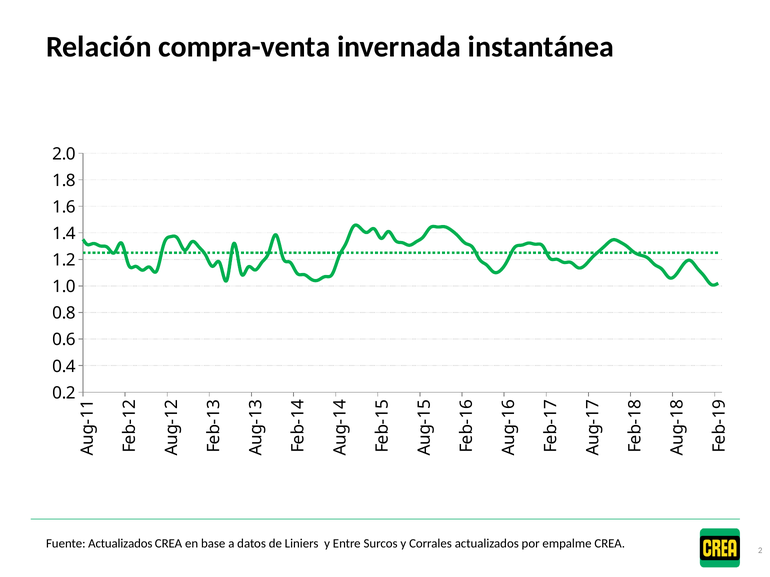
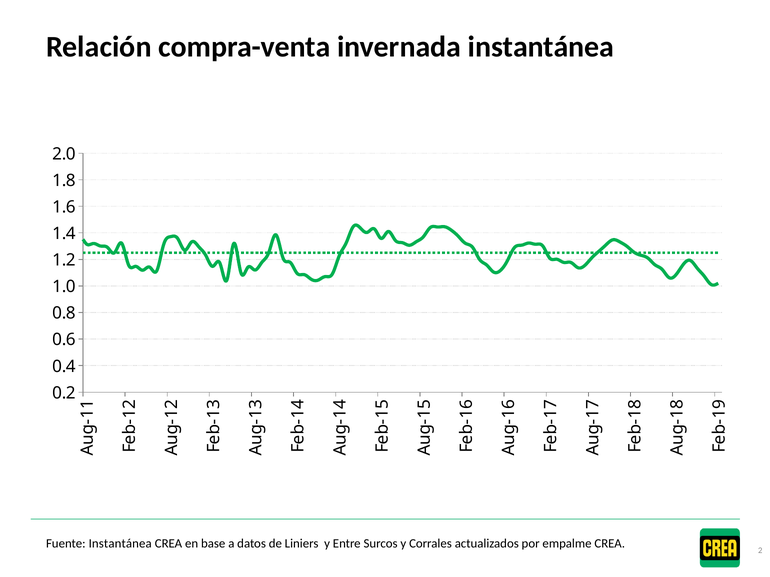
Fuente Actualizados: Actualizados -> Instantánea (120, 544)
